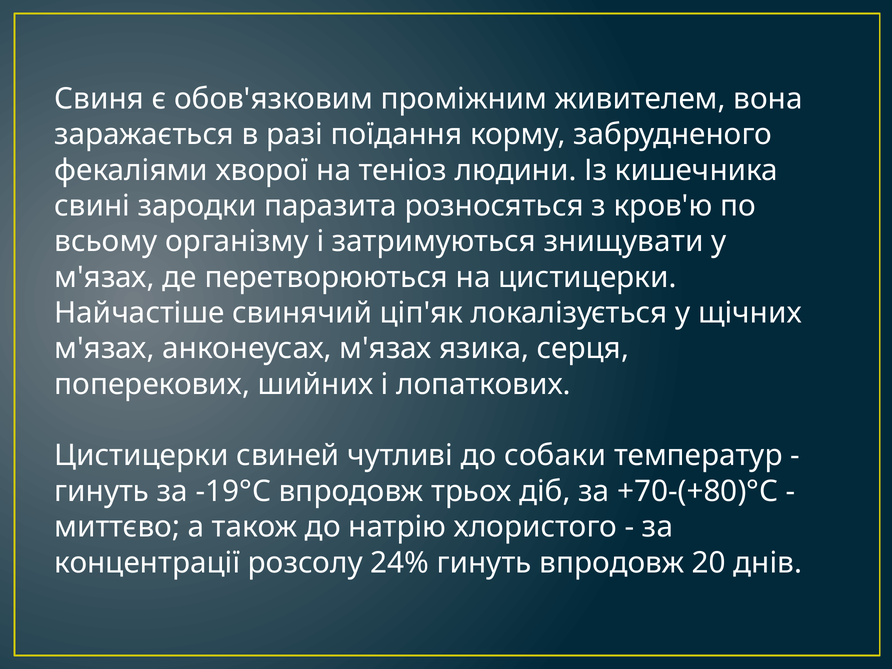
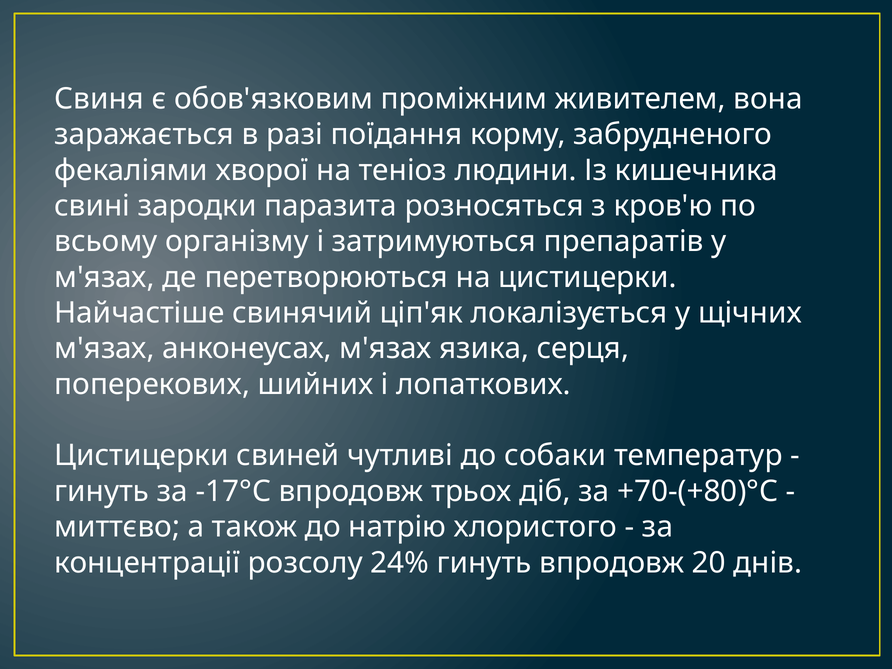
знищувати: знищувати -> препаратів (624, 242)
-19°С: -19°С -> -17°С (233, 491)
